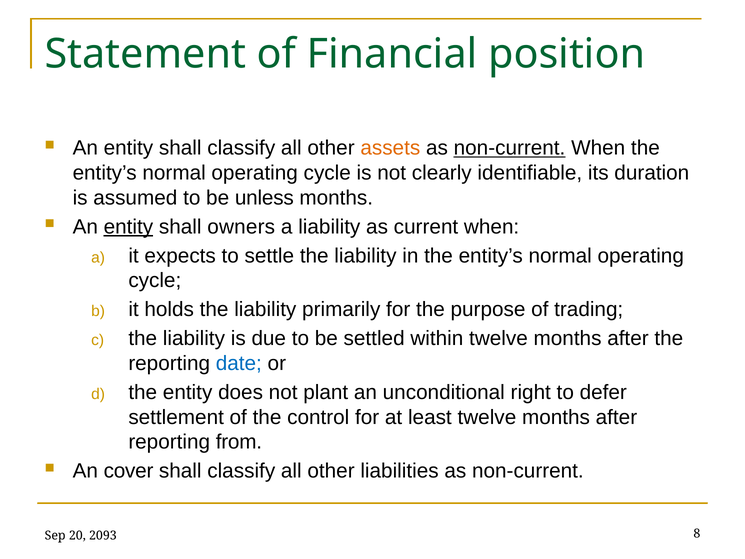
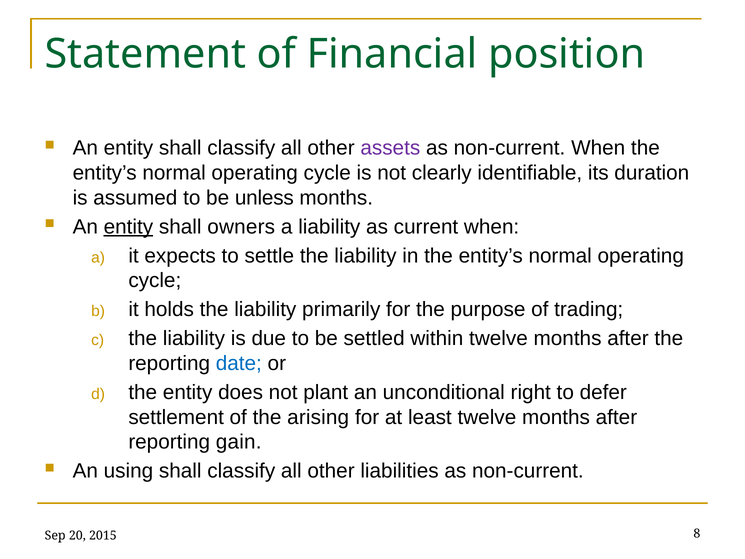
assets colour: orange -> purple (390, 148)
non-current underline: present -> none (510, 148)
control: control -> arising (318, 417)
from: from -> gain (239, 442)
cover: cover -> using (128, 471)
2093: 2093 -> 2015 (103, 536)
